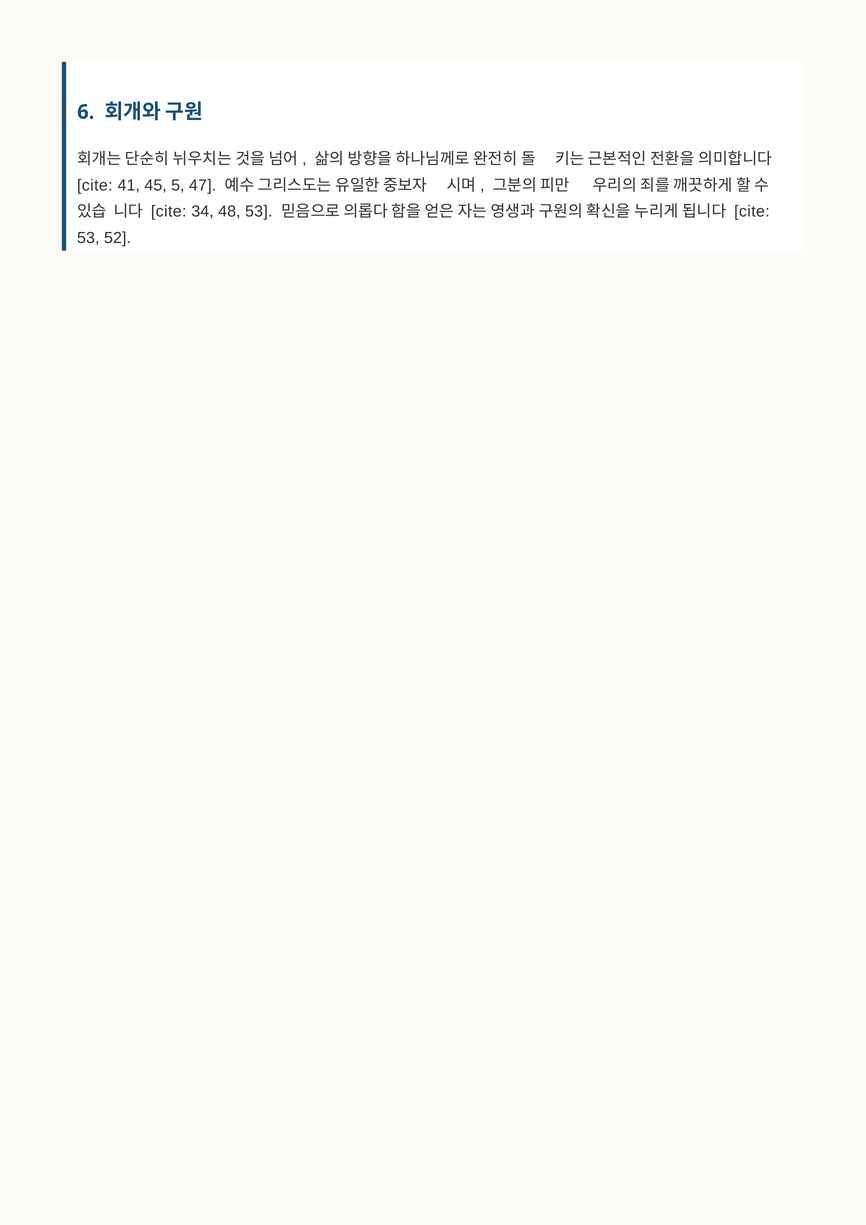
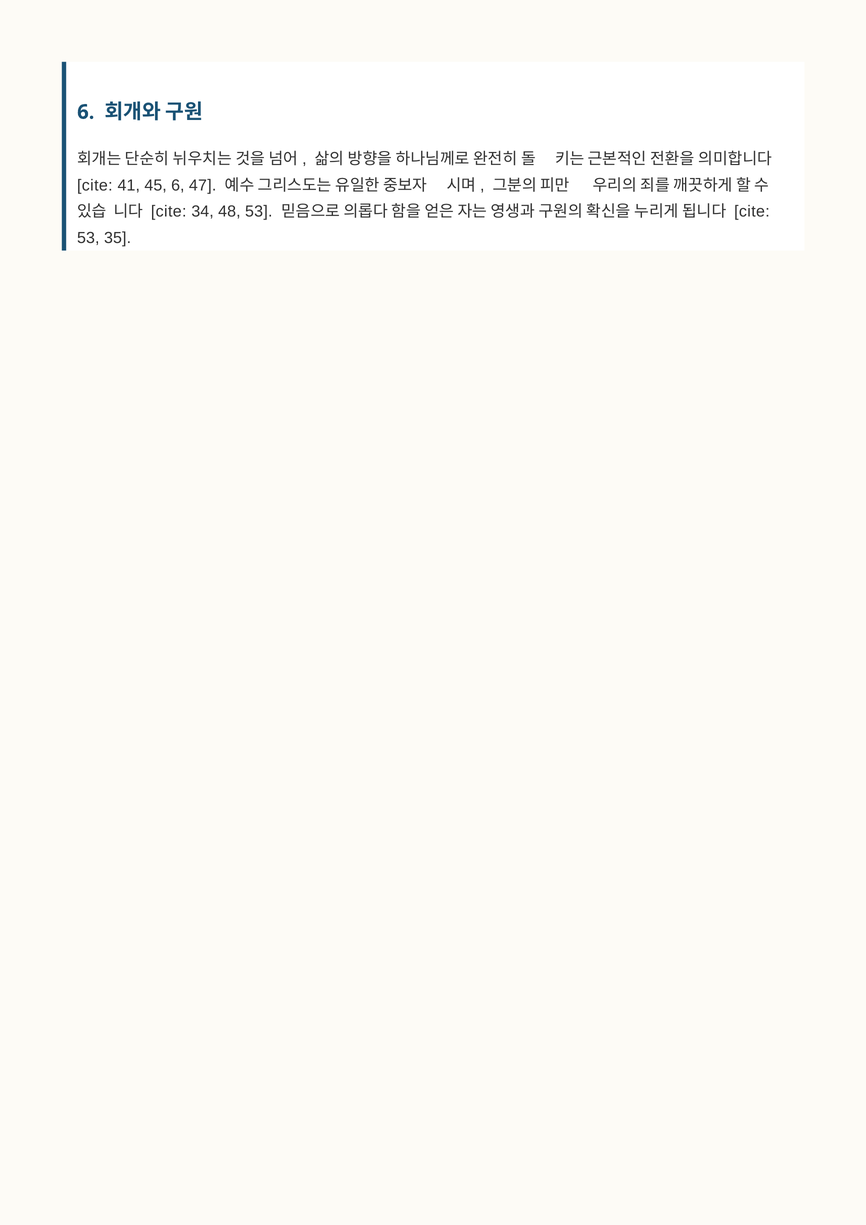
45 5: 5 -> 6 (178, 185)
52: 52 -> 35 (118, 238)
